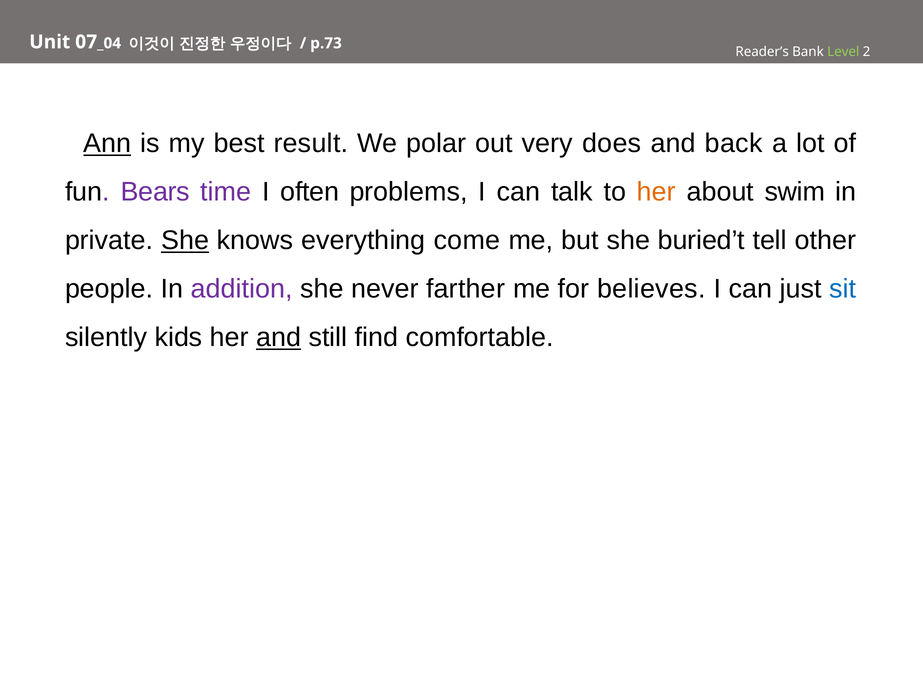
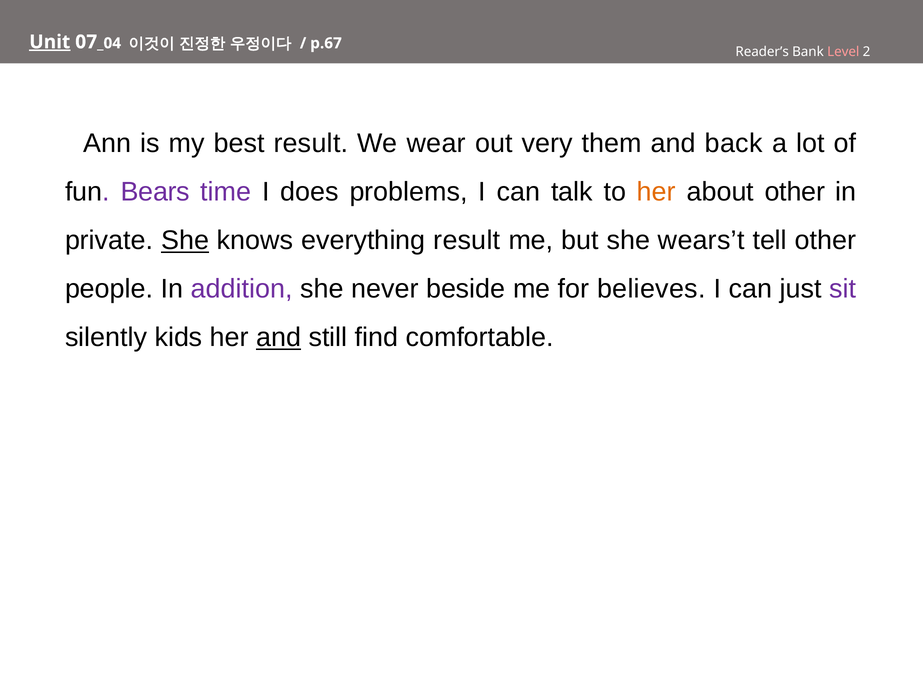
Unit underline: none -> present (50, 42)
p.73: p.73 -> p.67 (326, 43)
Level colour: light green -> pink (843, 52)
Ann underline: present -> none (107, 143)
polar: polar -> wear (436, 143)
does: does -> them (612, 143)
often: often -> does (310, 192)
about swim: swim -> other (795, 192)
everything come: come -> result (467, 240)
buried’t: buried’t -> wears’t (701, 240)
farther: farther -> beside (466, 289)
sit colour: blue -> purple (843, 289)
